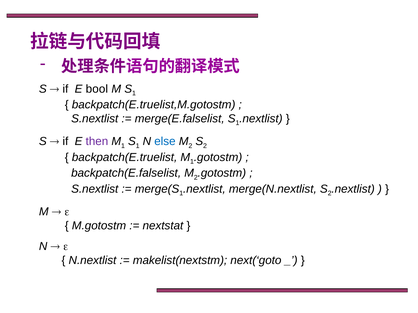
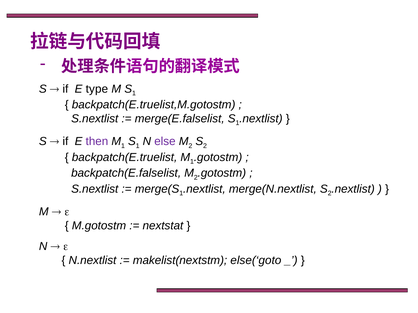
bool: bool -> type (97, 89)
else colour: blue -> purple (165, 142)
next(‘goto: next(‘goto -> else(‘goto (256, 261)
